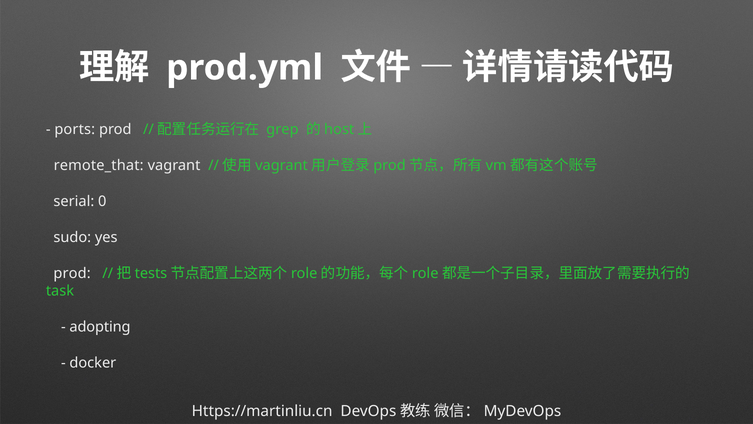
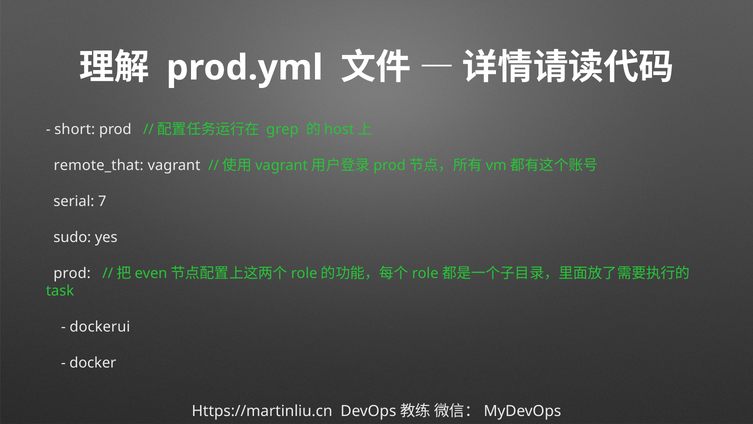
ports: ports -> short (75, 129)
0: 0 -> 7 (102, 201)
tests: tests -> even (151, 273)
adopting: adopting -> dockerui (100, 326)
